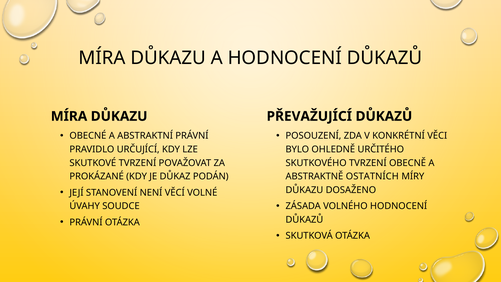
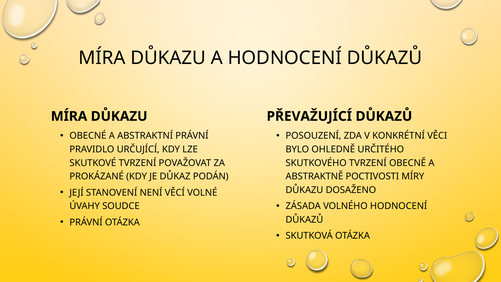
OSTATNÍCH: OSTATNÍCH -> POCTIVOSTI (372, 176)
